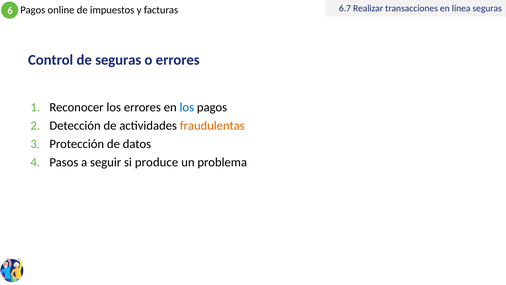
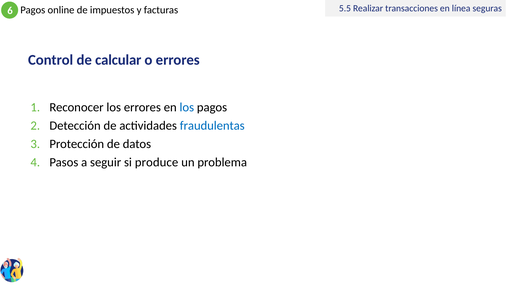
6.7: 6.7 -> 5.5 (345, 8)
de seguras: seguras -> calcular (118, 60)
fraudulentas colour: orange -> blue (212, 125)
